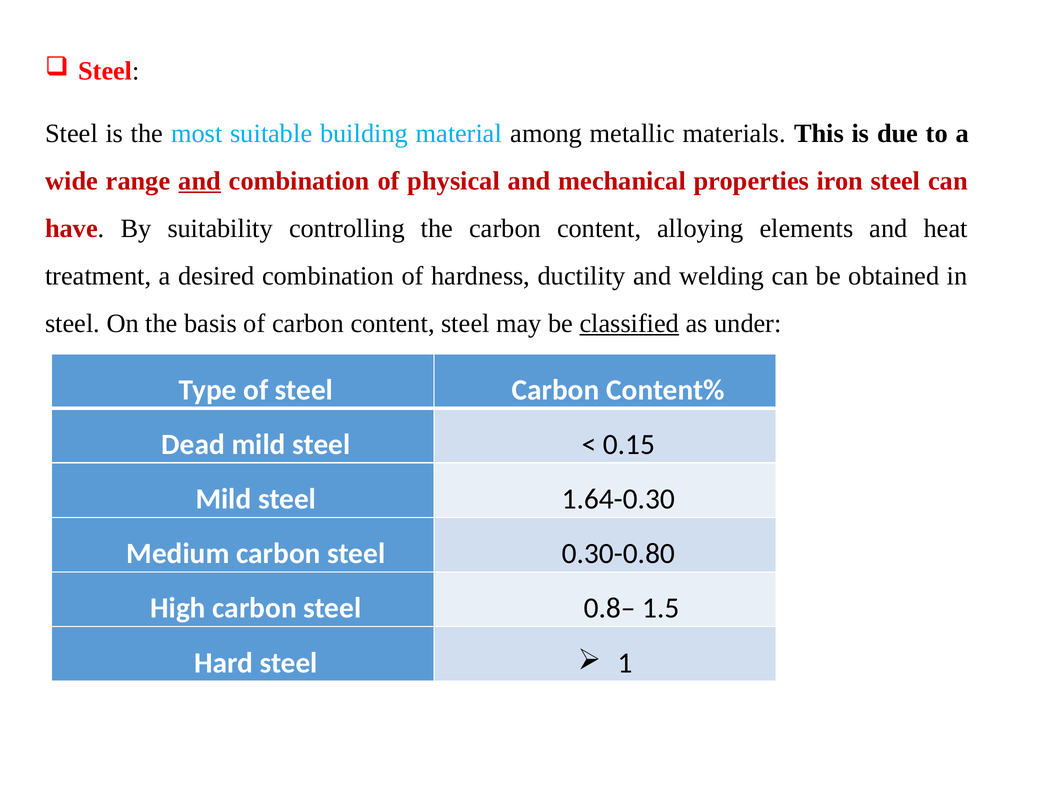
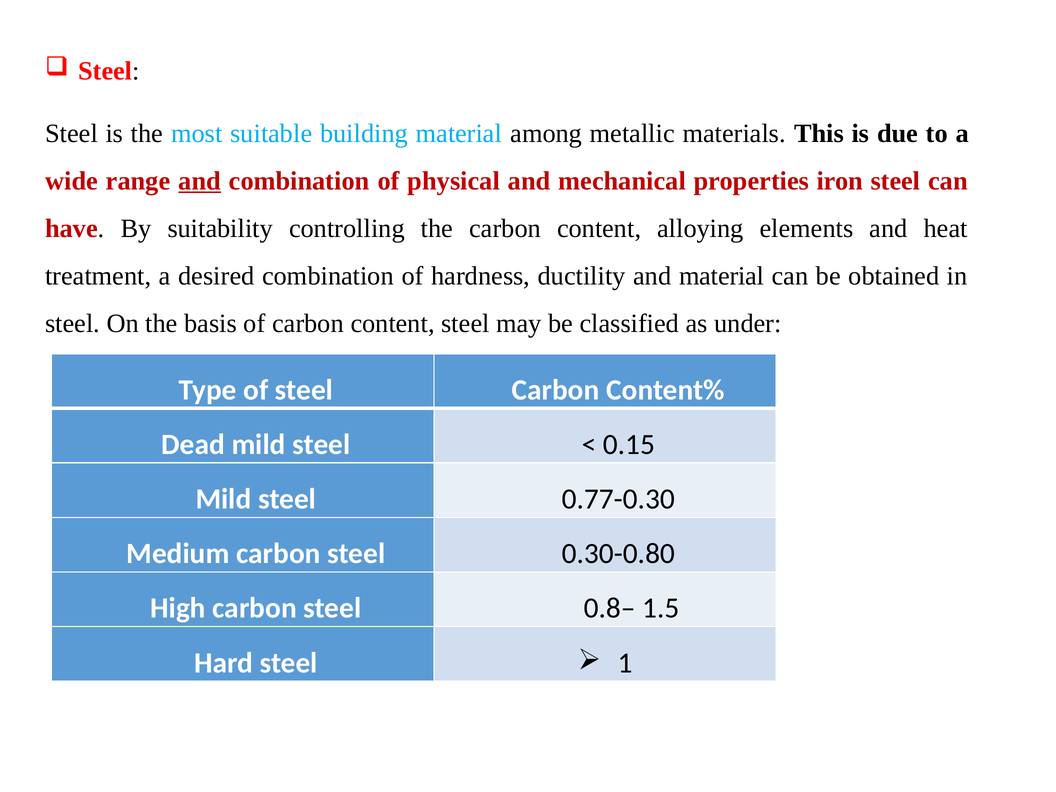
and welding: welding -> material (722, 276)
classified underline: present -> none (629, 323)
1.64-0.30: 1.64-0.30 -> 0.77-0.30 (618, 499)
